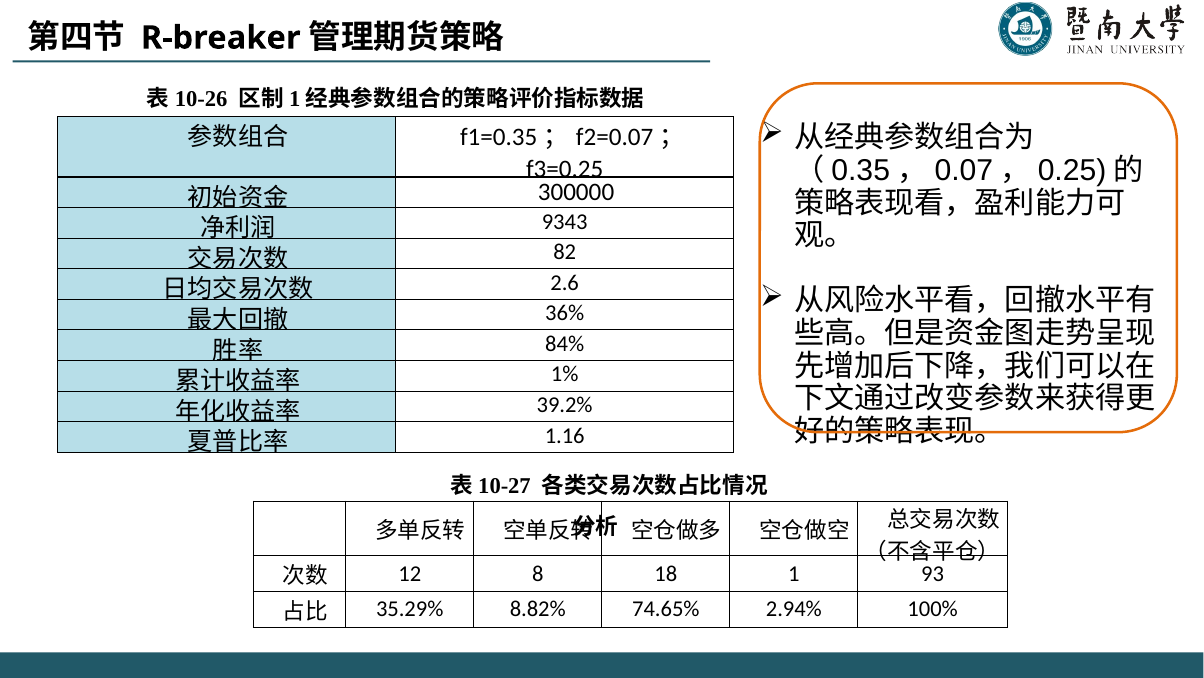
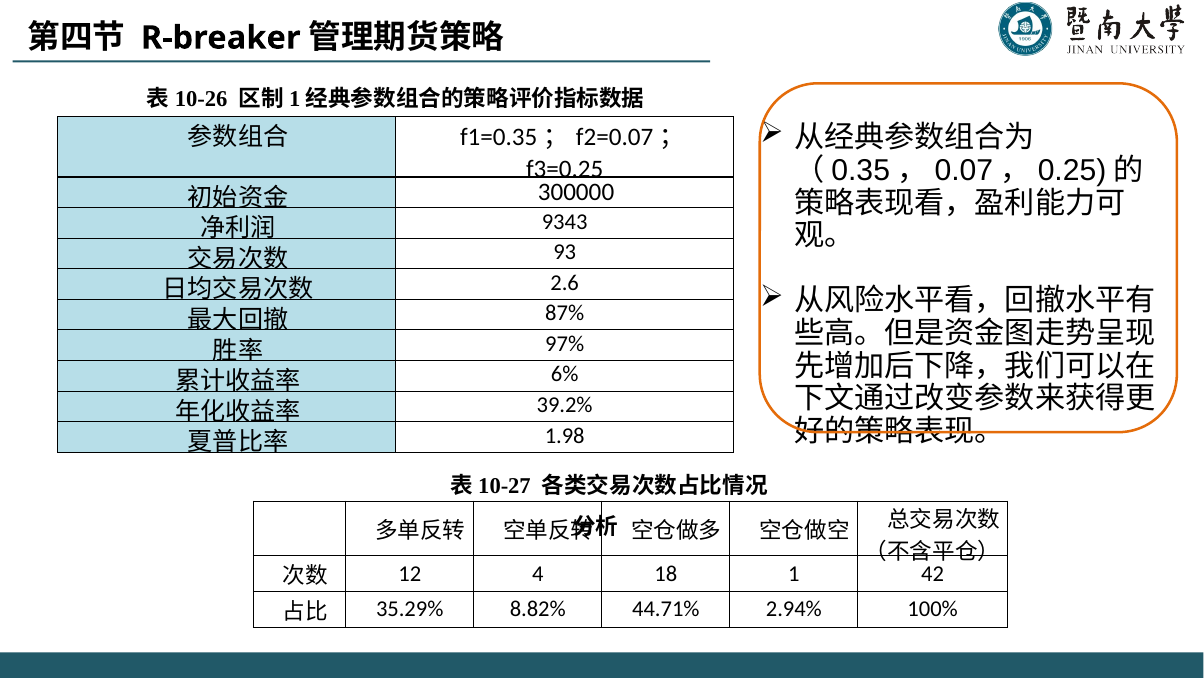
82: 82 -> 93 (565, 252)
36%: 36% -> 87% (565, 313)
84%: 84% -> 97% (565, 344)
1%: 1% -> 6% (565, 374)
1.16: 1.16 -> 1.98 (565, 435)
8: 8 -> 4 (538, 573)
93: 93 -> 42 (933, 573)
74.65%: 74.65% -> 44.71% (666, 609)
